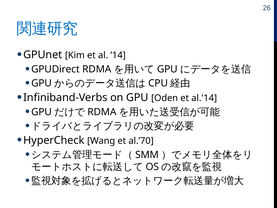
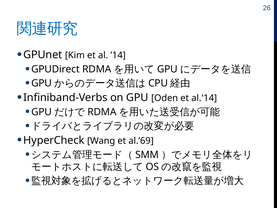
al.’70: al.’70 -> al.’69 (141, 141)
